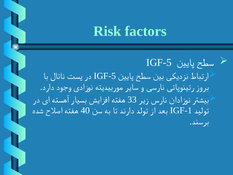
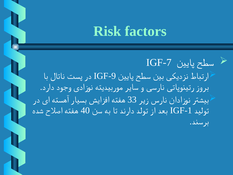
IGF-5: IGF-5 -> IGF-7 (159, 62)
IGF-5: IGF-5 -> IGF-9 (105, 76)
